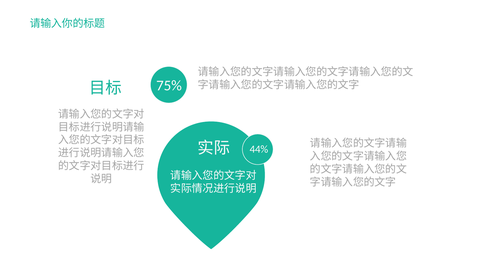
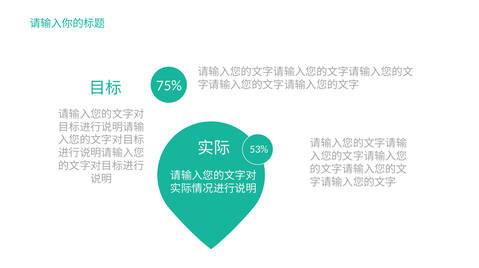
44%: 44% -> 53% (259, 149)
